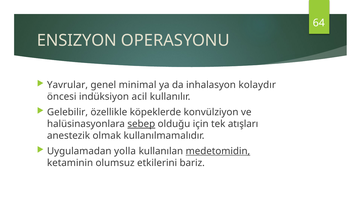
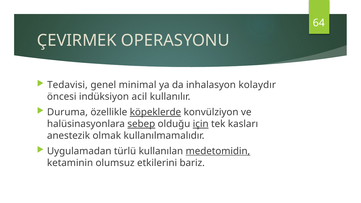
ENSIZYON: ENSIZYON -> ÇEVIRMEK (77, 40)
Yavrular: Yavrular -> Tedavisi (67, 85)
Gelebilir: Gelebilir -> Duruma (67, 112)
köpeklerde underline: none -> present (155, 112)
için underline: none -> present (201, 124)
atışları: atışları -> kasları (243, 124)
yolla: yolla -> türlü (125, 151)
